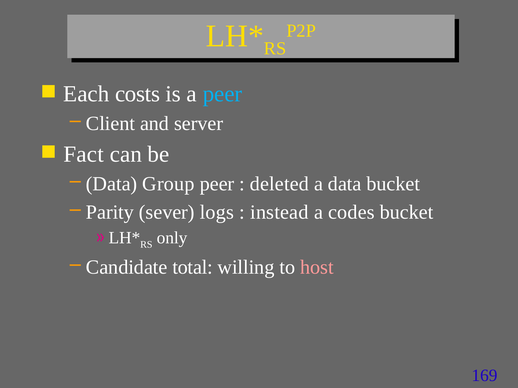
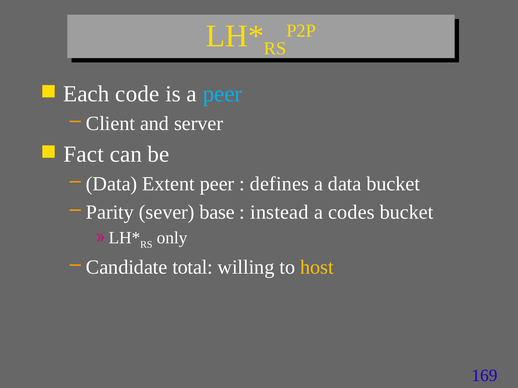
costs: costs -> code (137, 94)
Group: Group -> Extent (168, 184)
deleted: deleted -> defines (279, 184)
logs: logs -> base (217, 212)
host colour: pink -> yellow (317, 268)
